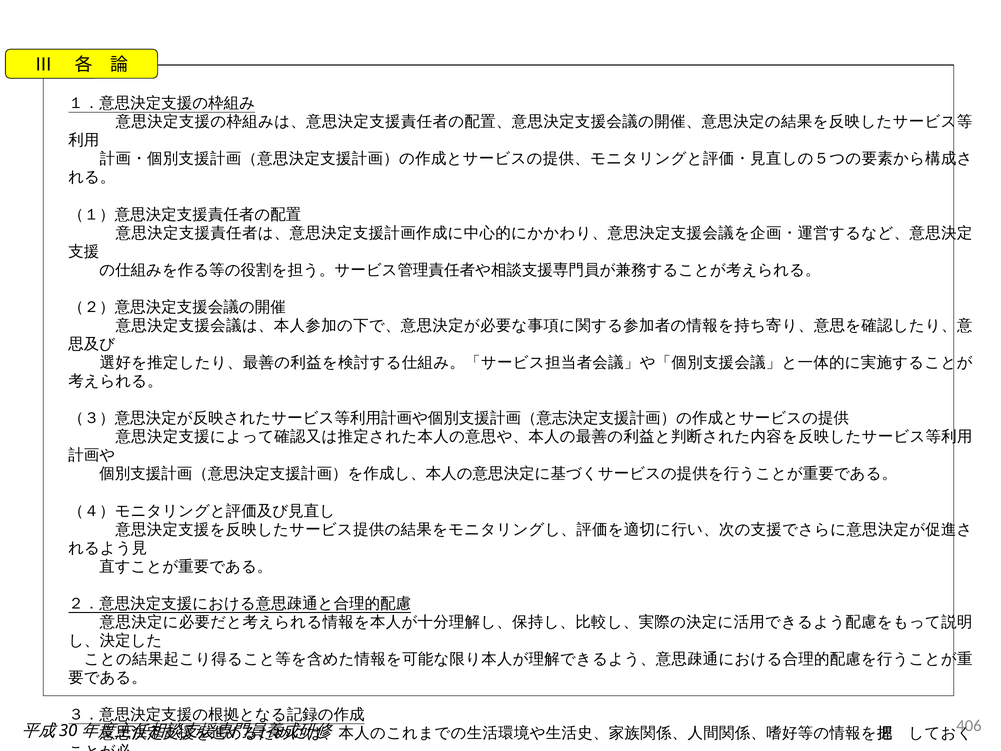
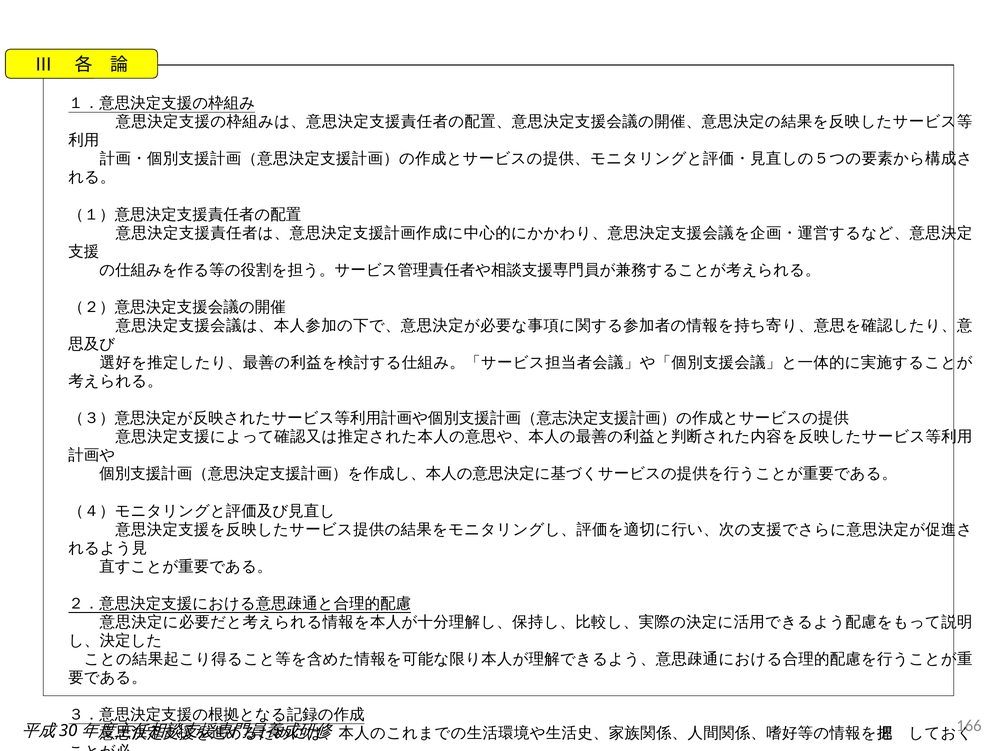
406: 406 -> 166 (969, 726)
